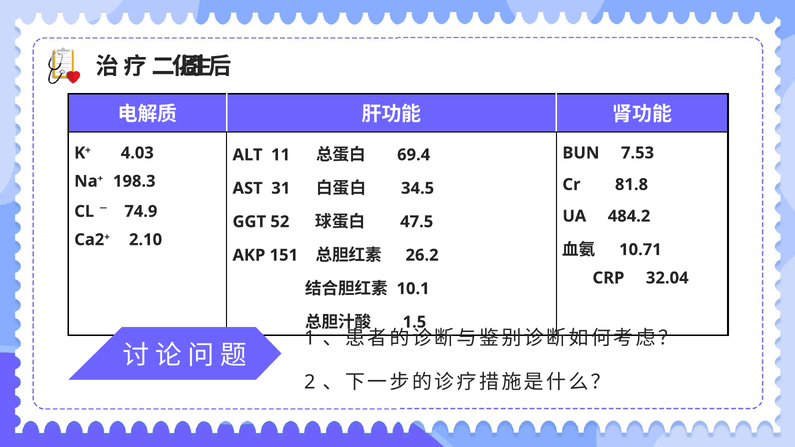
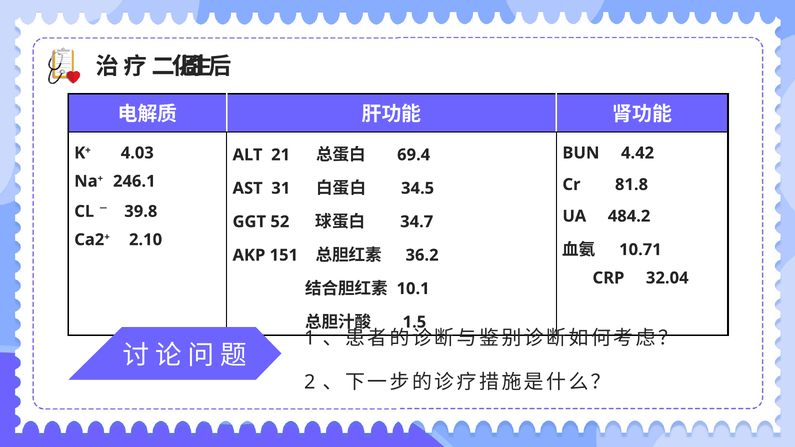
7.53: 7.53 -> 4.42 (638, 153)
11: 11 -> 21 (281, 155)
198.3: 198.3 -> 246.1 (134, 181)
74.9: 74.9 -> 39.8 (141, 211)
47.5: 47.5 -> 34.7 (417, 222)
26.2: 26.2 -> 36.2 (422, 255)
